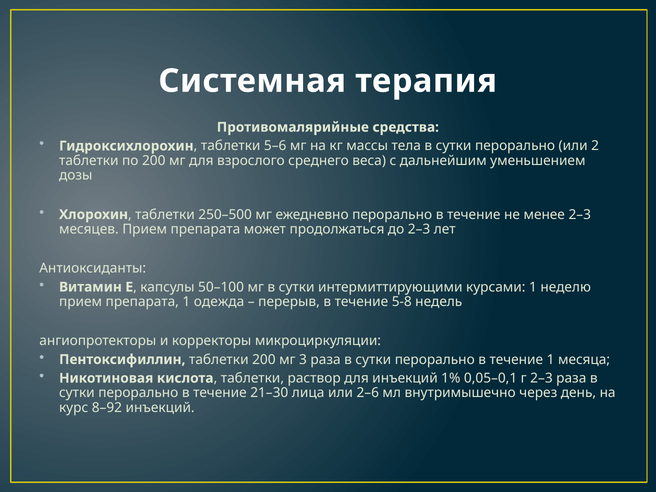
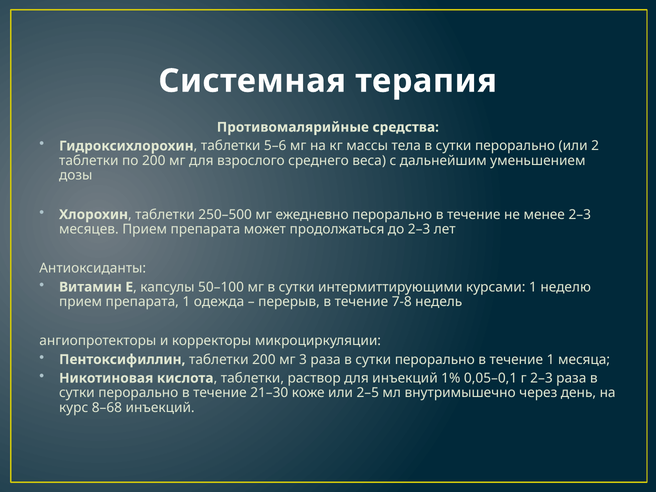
5-8: 5-8 -> 7-8 (402, 302)
лица: лица -> коже (308, 393)
2–6: 2–6 -> 2–5 (368, 393)
8–92: 8–92 -> 8–68 (107, 408)
